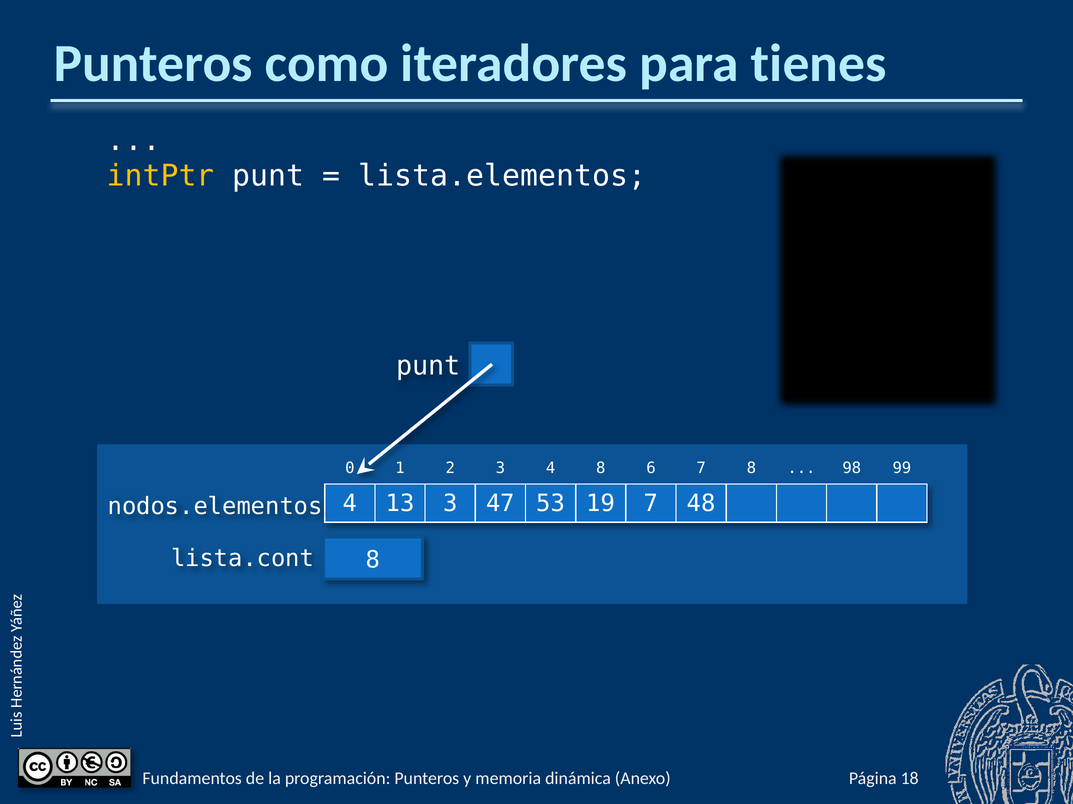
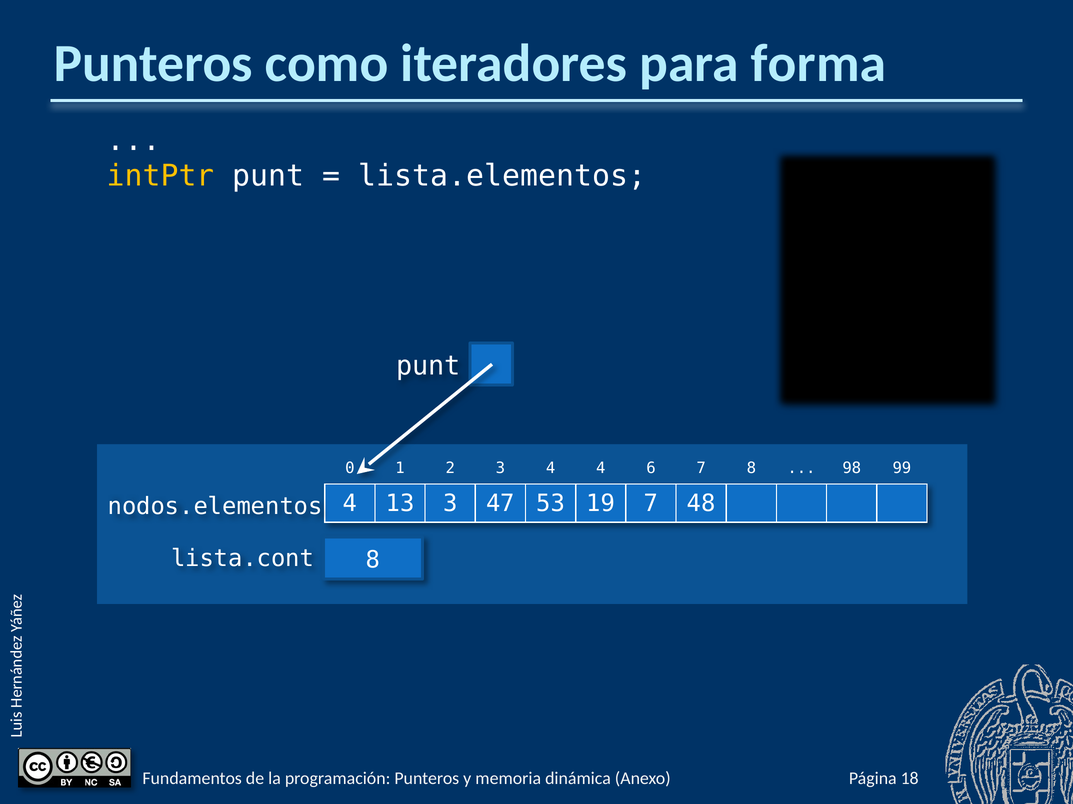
tienes: tienes -> forma (819, 64)
4 8: 8 -> 4 (601, 468)
